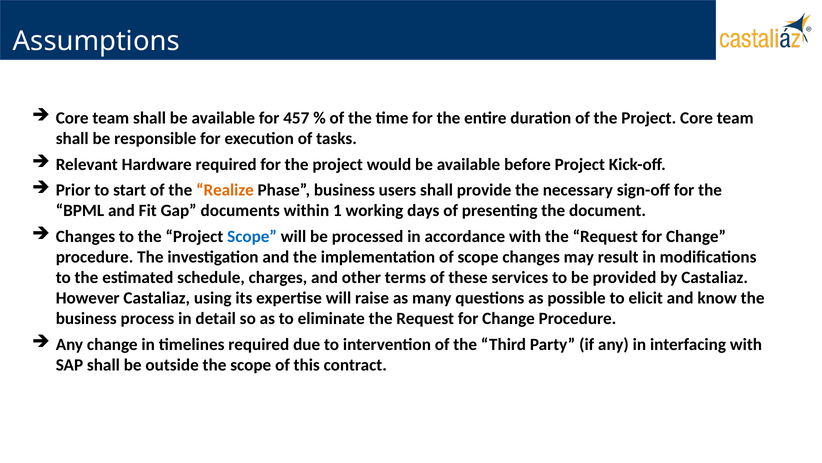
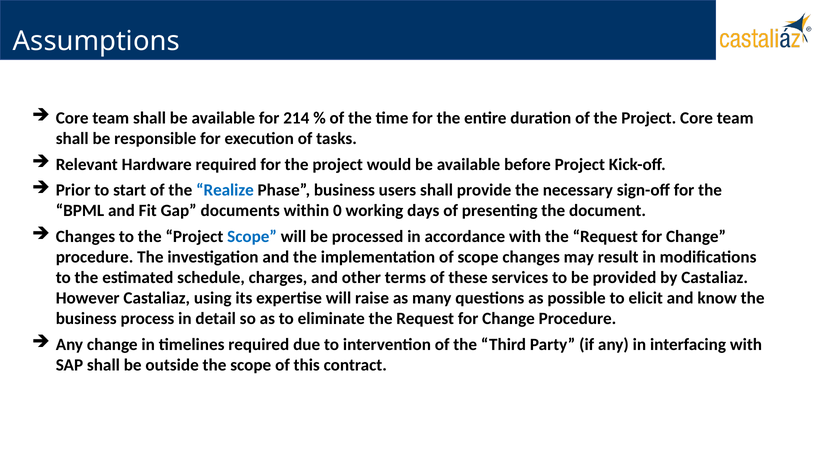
457: 457 -> 214 (296, 118)
Realize colour: orange -> blue (225, 190)
1: 1 -> 0 (337, 210)
